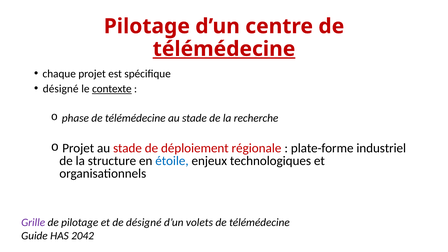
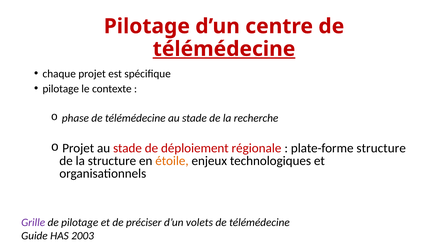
désigné: désigné -> pilotage (61, 89)
contexte underline: present -> none (112, 89)
plate-forme industriel: industriel -> structure (381, 148)
étoile colour: blue -> orange (172, 161)
de désigné: désigné -> préciser (144, 222)
2042: 2042 -> 2003 (83, 236)
